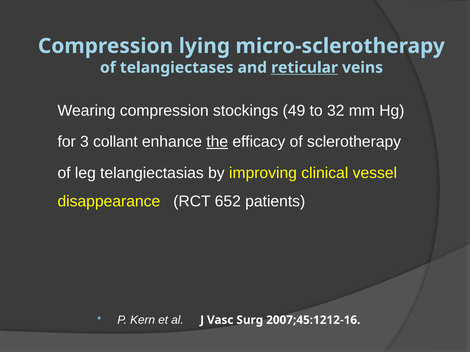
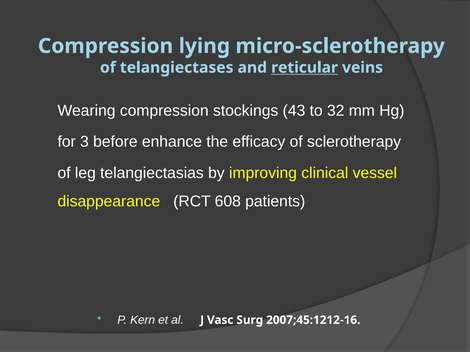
49: 49 -> 43 (294, 111)
collant: collant -> before (115, 142)
the underline: present -> none (217, 142)
652: 652 -> 608 (228, 202)
